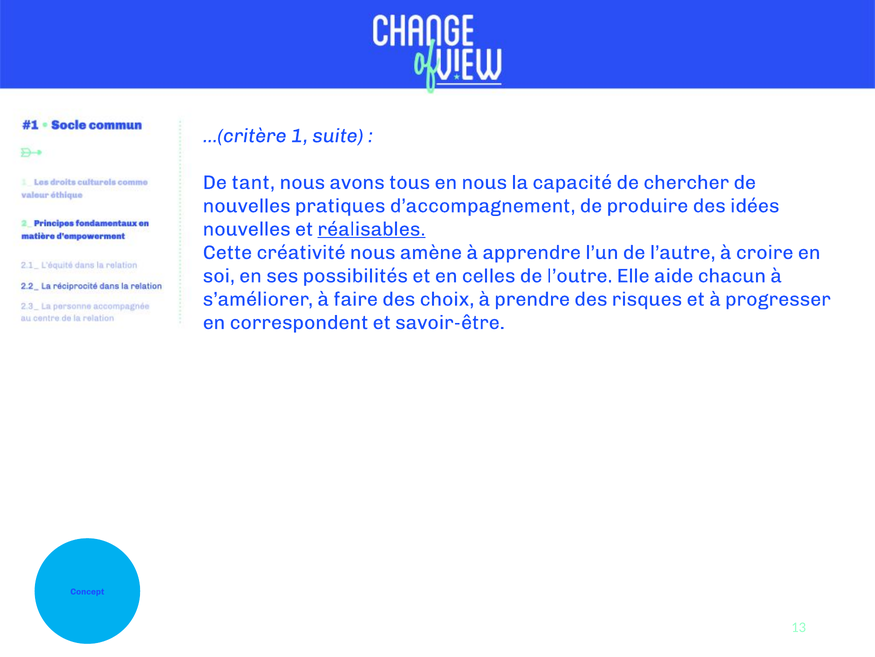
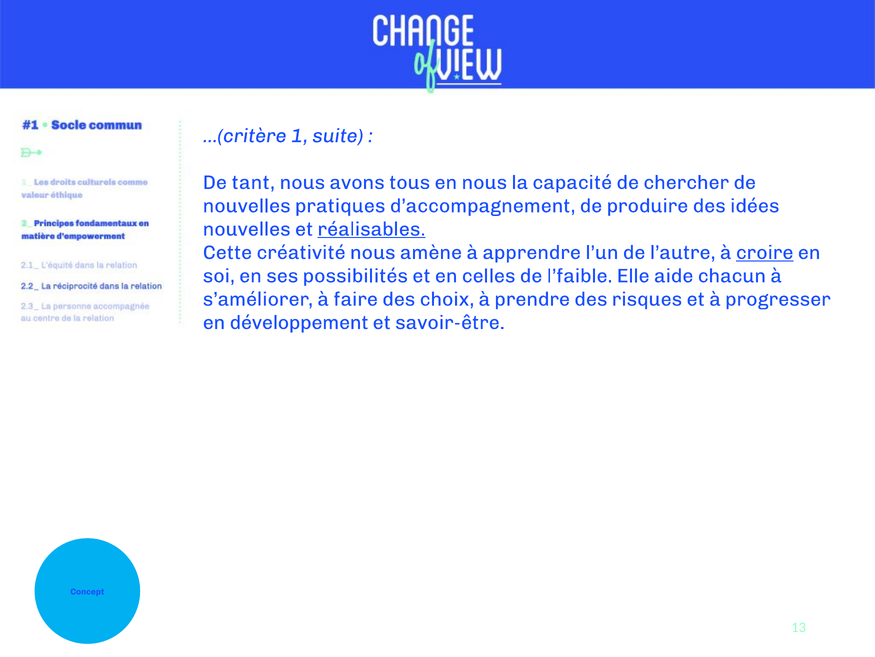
croire underline: none -> present (765, 252)
l’outre: l’outre -> l’faible (580, 276)
correspondent: correspondent -> développement (299, 322)
